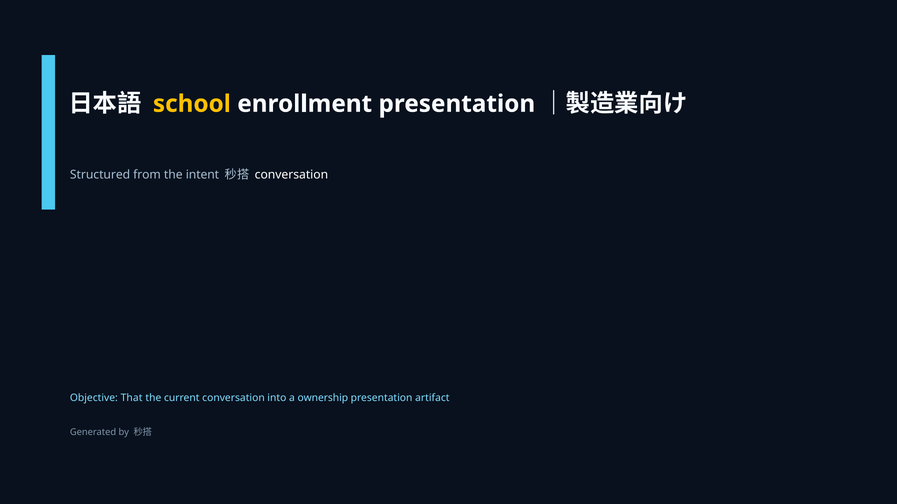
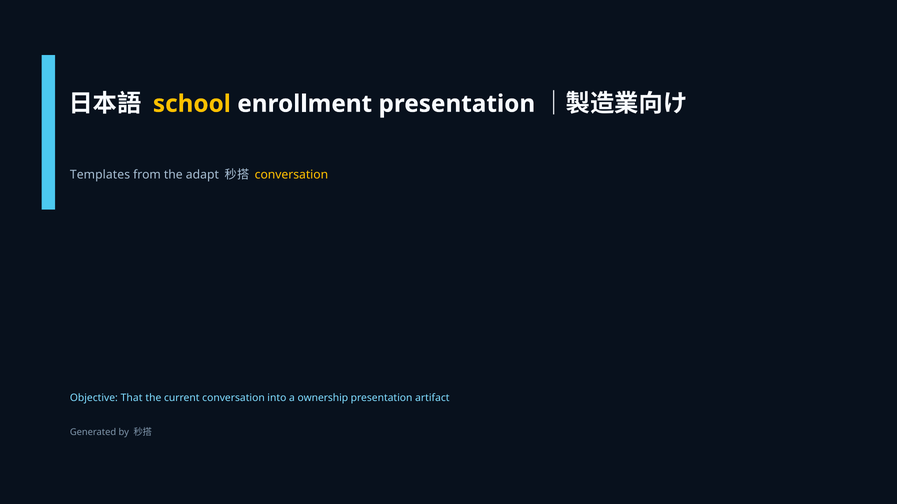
Structured: Structured -> Templates (100, 175)
intent: intent -> adapt (202, 175)
conversation colour: white -> yellow (291, 175)
